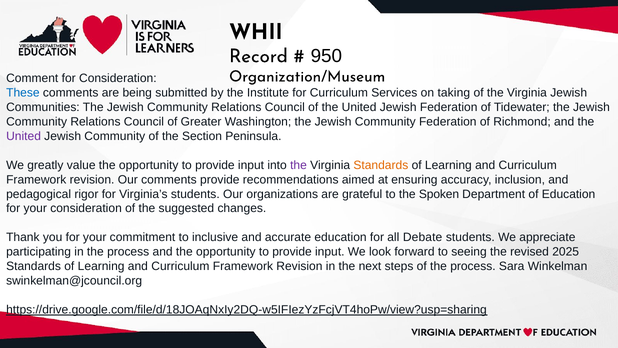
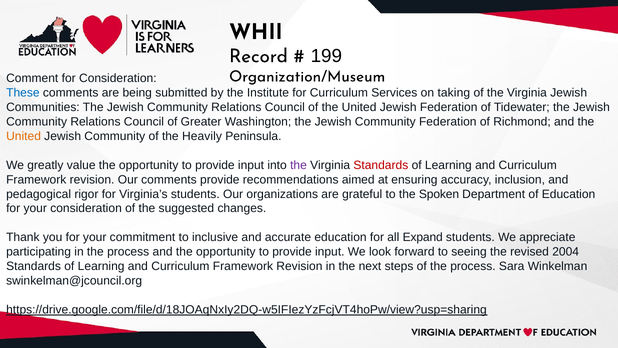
950: 950 -> 199 (326, 56)
United colour: purple -> orange (24, 136)
Section: Section -> Heavily (202, 136)
Standards colour: orange -> red (381, 165)
Debate: Debate -> Expand (423, 237)
2025: 2025 -> 2004 (566, 252)
